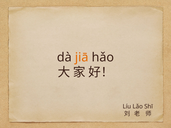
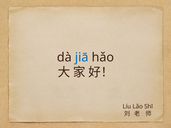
jiā colour: orange -> blue (82, 57)
